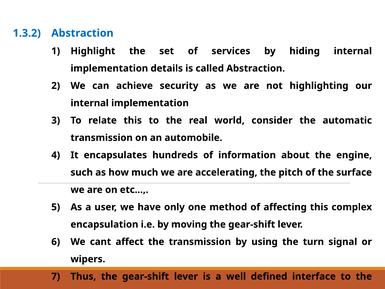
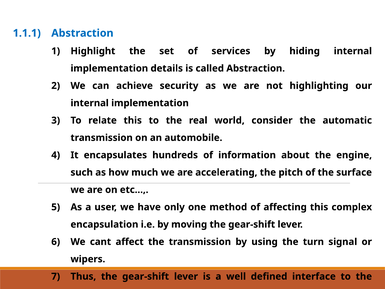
1.3.2: 1.3.2 -> 1.1.1 (27, 33)
